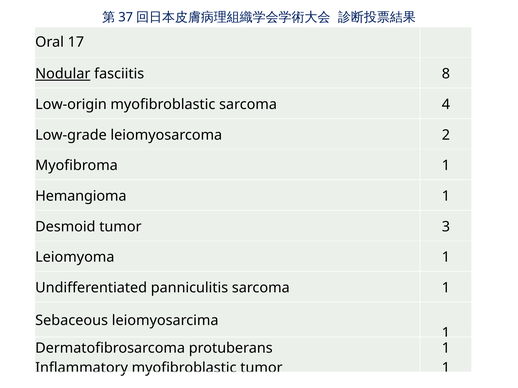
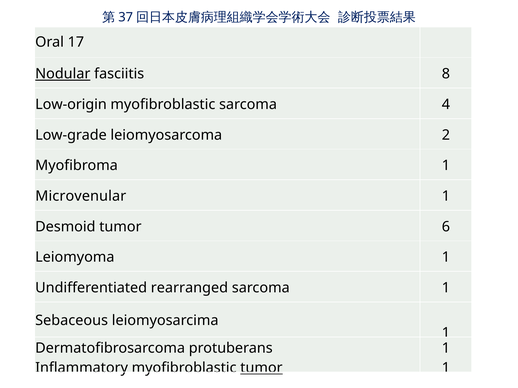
Hemangioma: Hemangioma -> Microvenular (81, 196)
3: 3 -> 6 (446, 227)
panniculitis: panniculitis -> rearranged (189, 288)
tumor underline: none -> present (261, 368)
